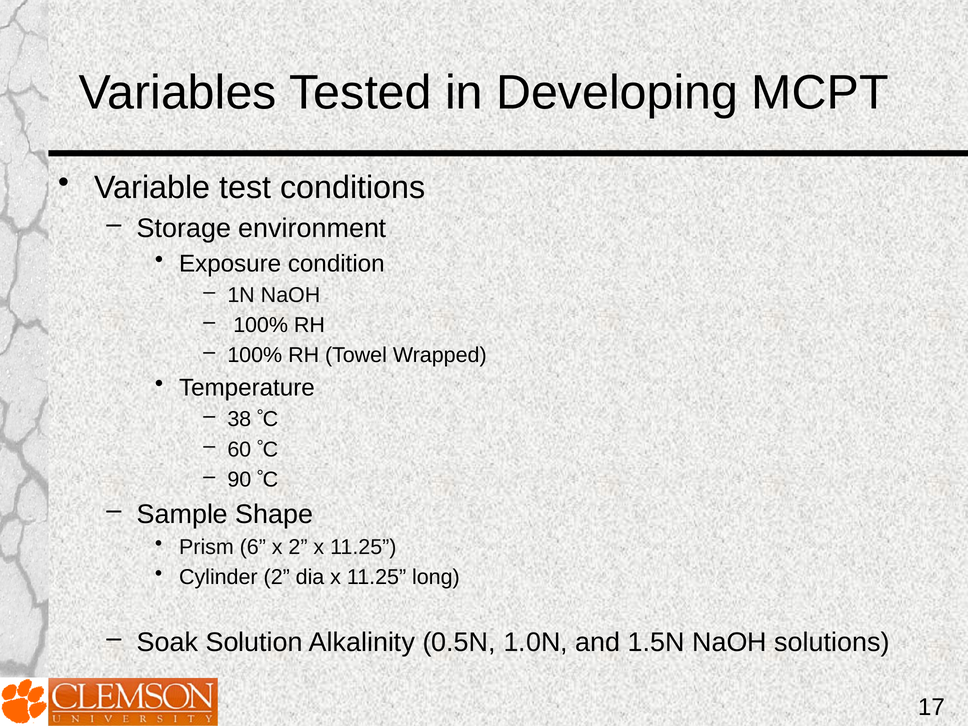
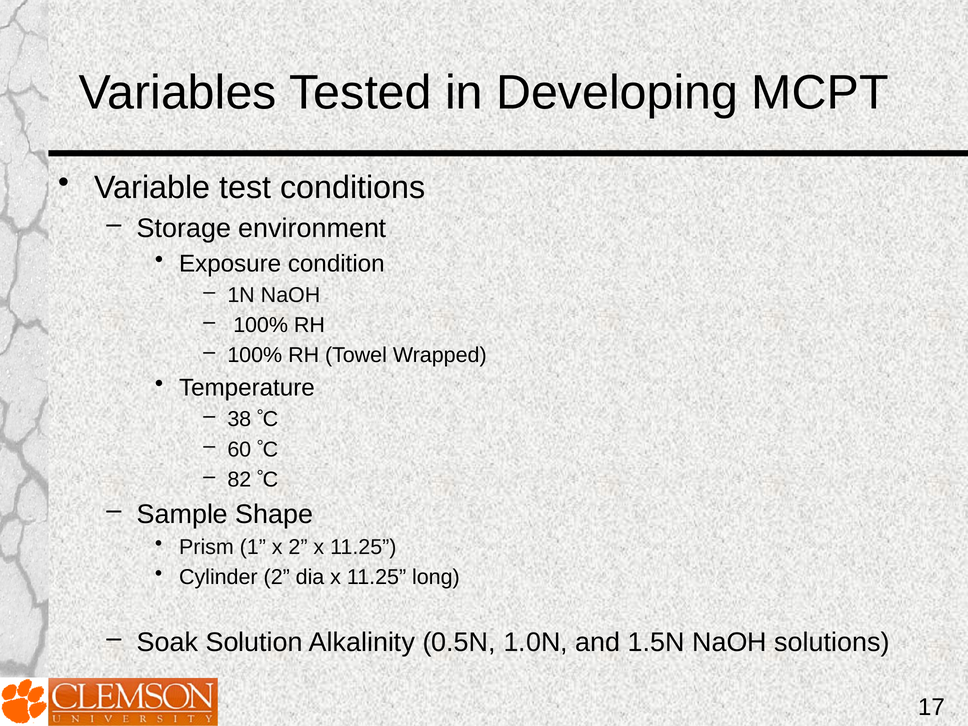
90: 90 -> 82 (239, 480)
6: 6 -> 1 (253, 547)
